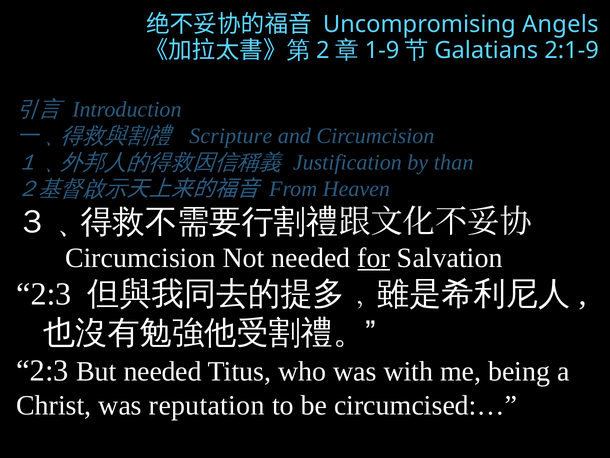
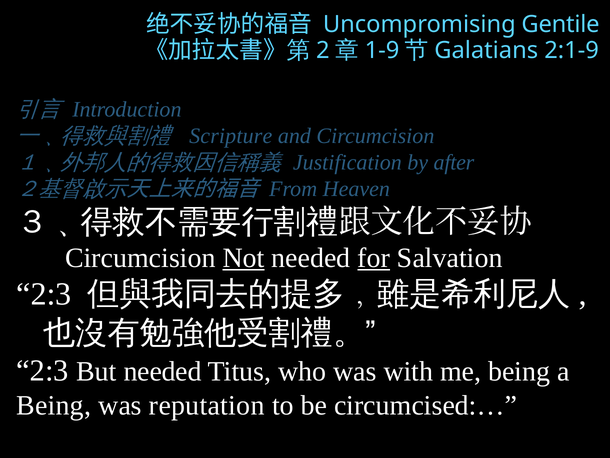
Angels: Angels -> Gentile (561, 25)
than: than -> after (454, 162)
Not underline: none -> present (243, 258)
Christ: Christ -> Being (54, 405)
